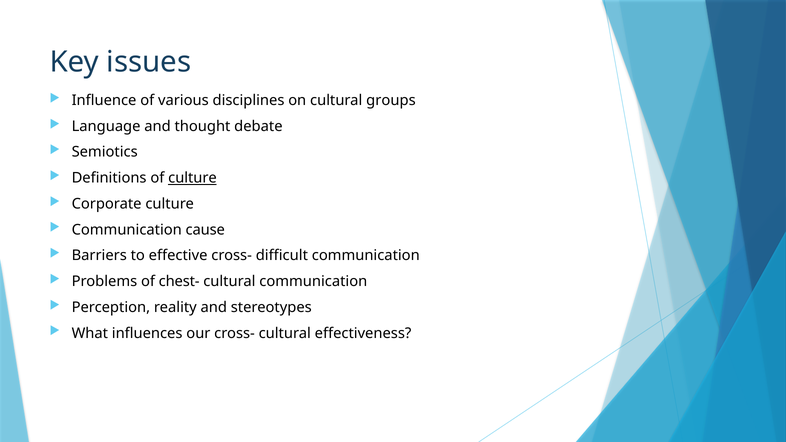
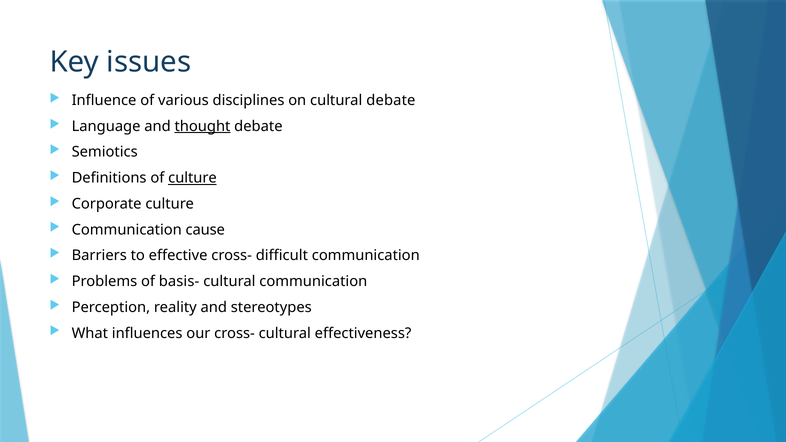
cultural groups: groups -> debate (391, 100)
thought underline: none -> present (202, 126)
chest-: chest- -> basis- (179, 282)
